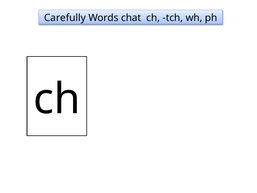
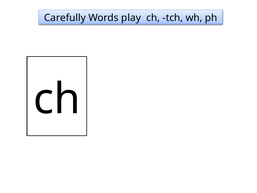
chat: chat -> play (131, 18)
